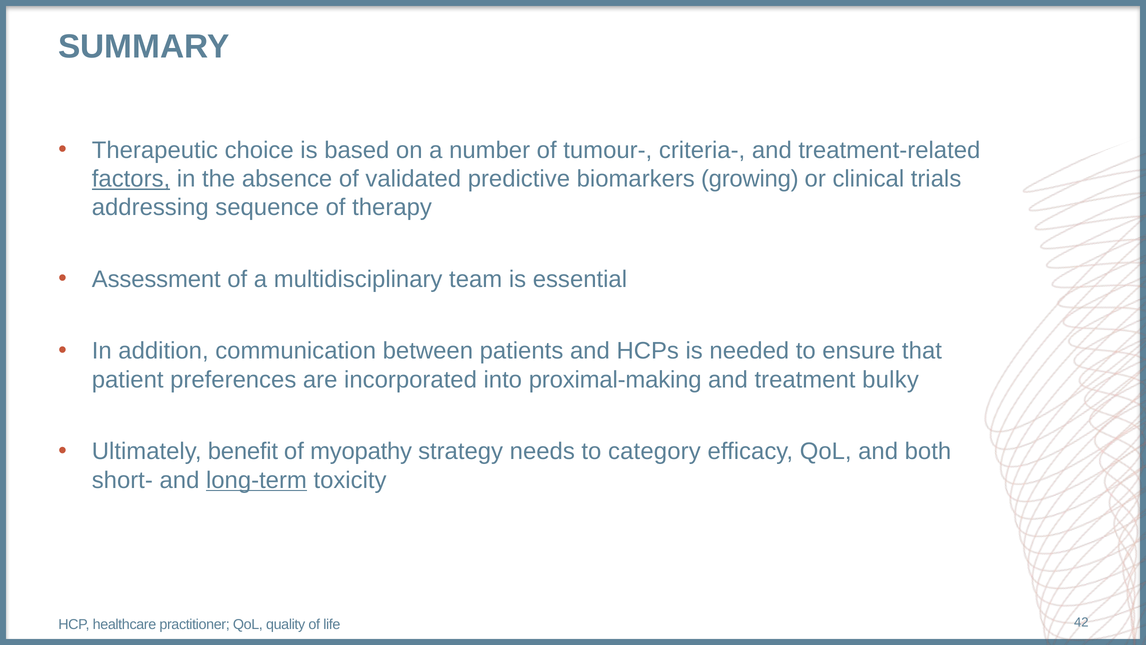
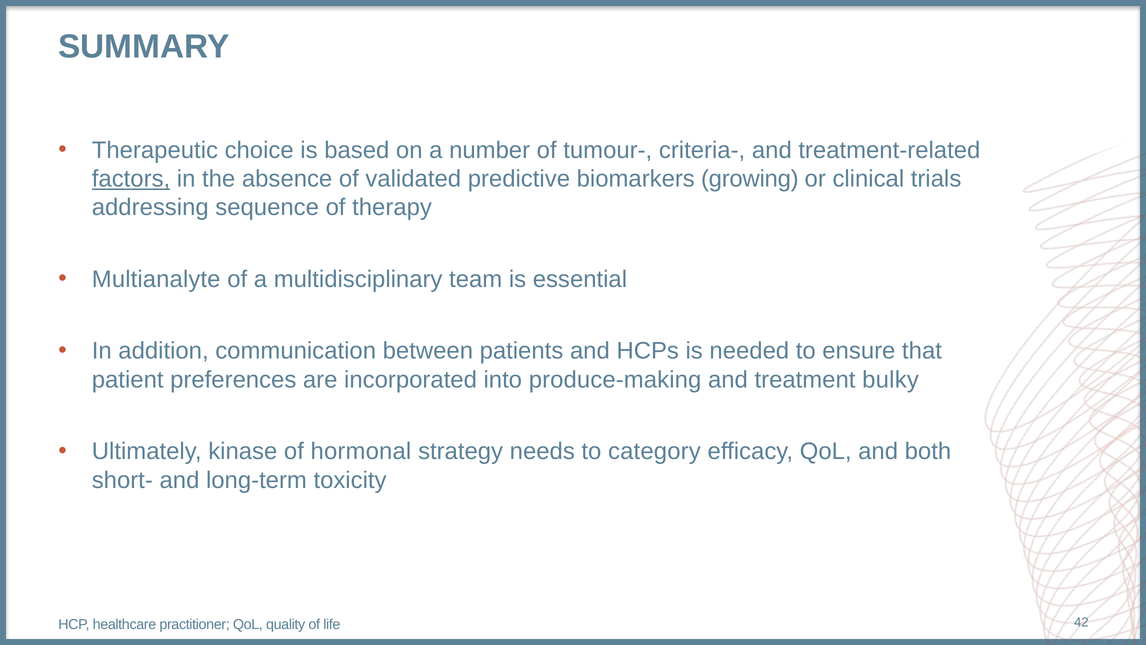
Assessment: Assessment -> Multianalyte (156, 279)
proximal-making: proximal-making -> produce-making (615, 380)
benefit: benefit -> kinase (243, 451)
myopathy: myopathy -> hormonal (361, 451)
long-term underline: present -> none (256, 480)
